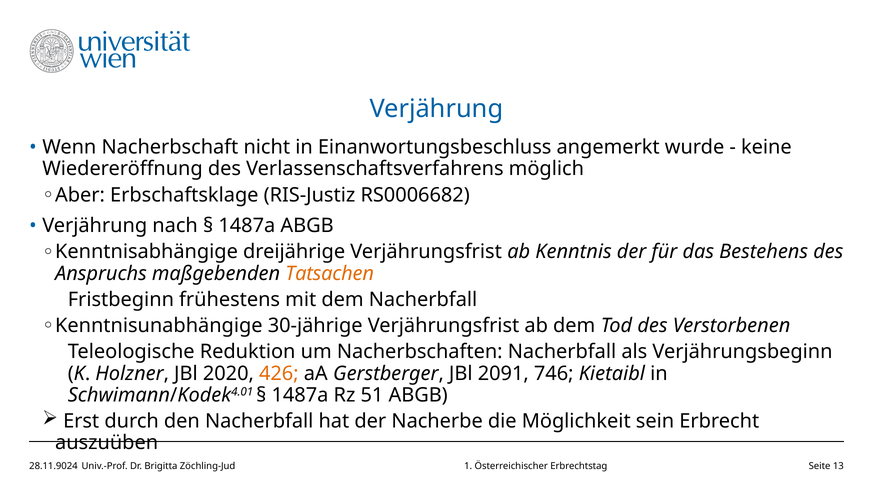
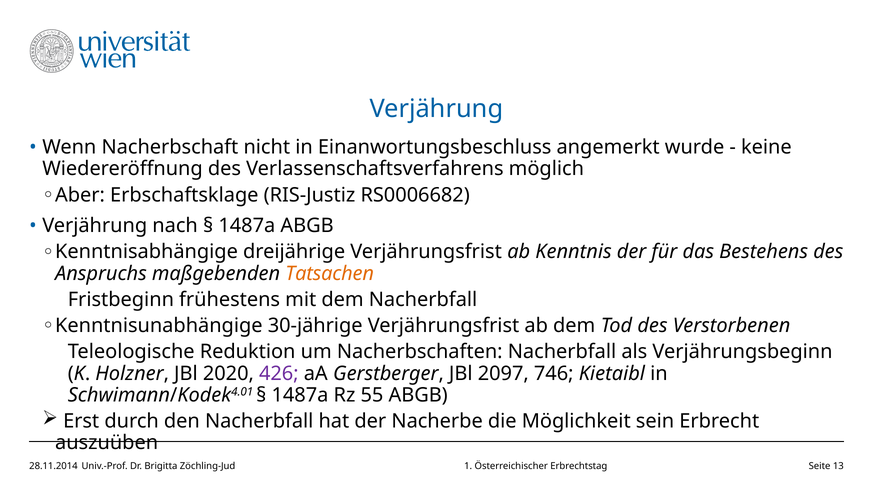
426 colour: orange -> purple (279, 373)
2091: 2091 -> 2097 (503, 373)
51: 51 -> 55 (372, 395)
28.11.9024: 28.11.9024 -> 28.11.2014 (53, 466)
